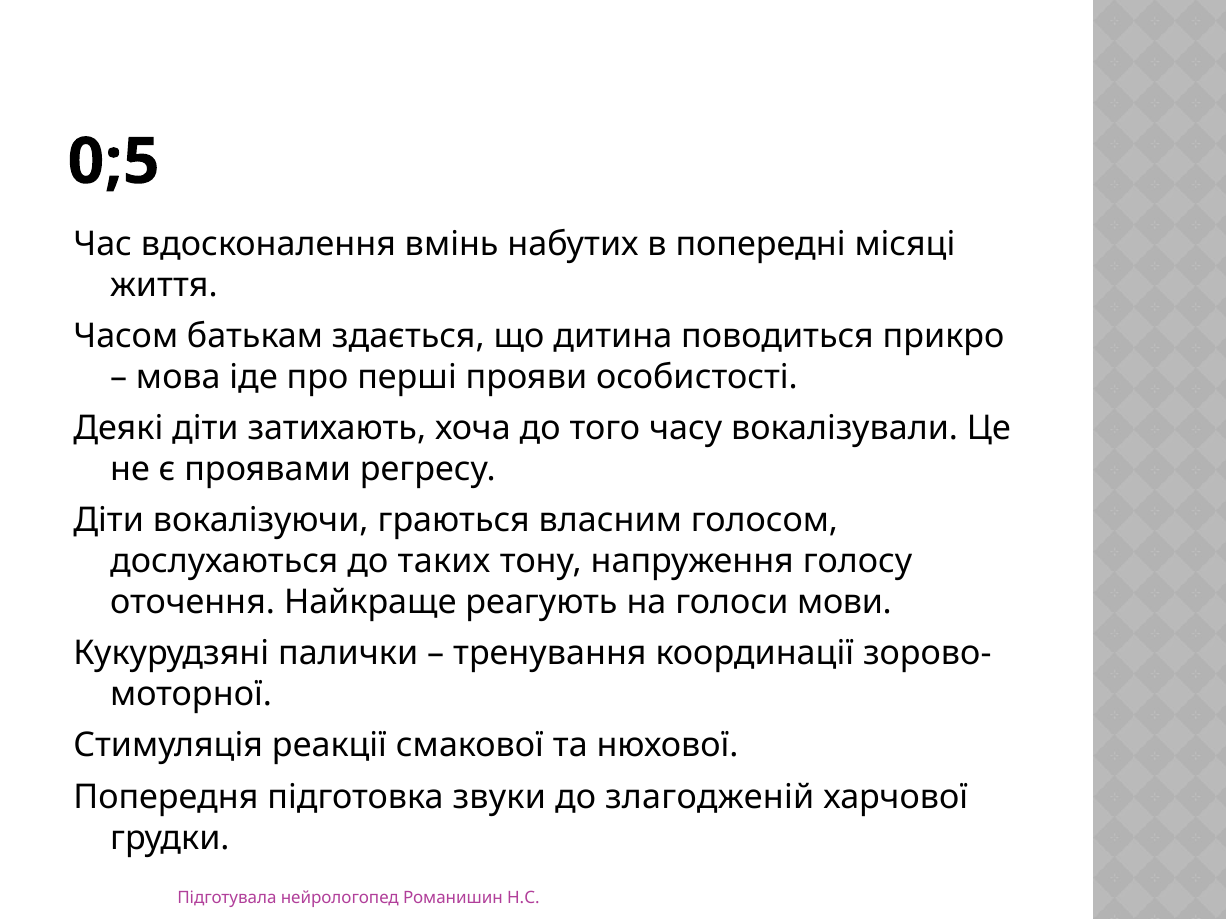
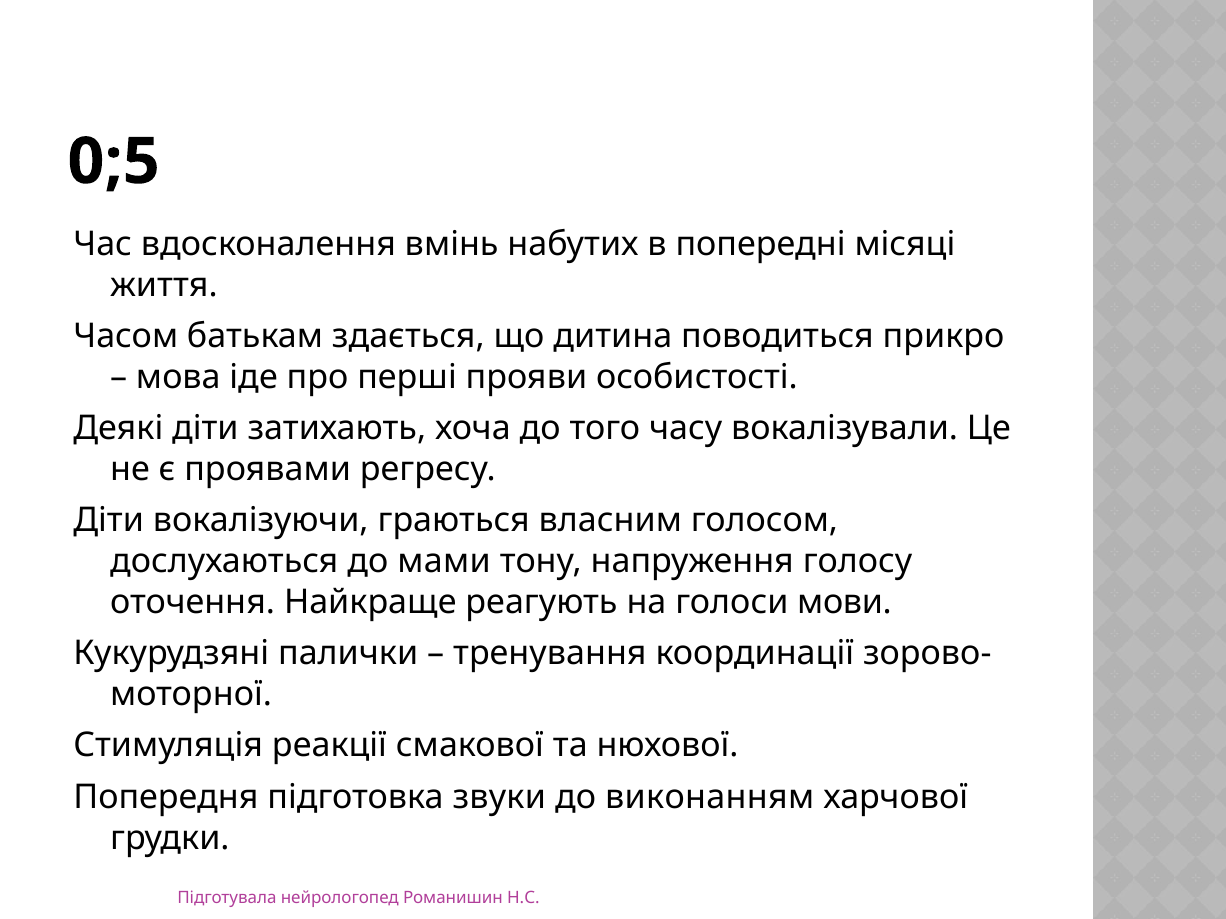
таких: таких -> мами (444, 562)
злагодженій: злагодженій -> виконанням (710, 797)
